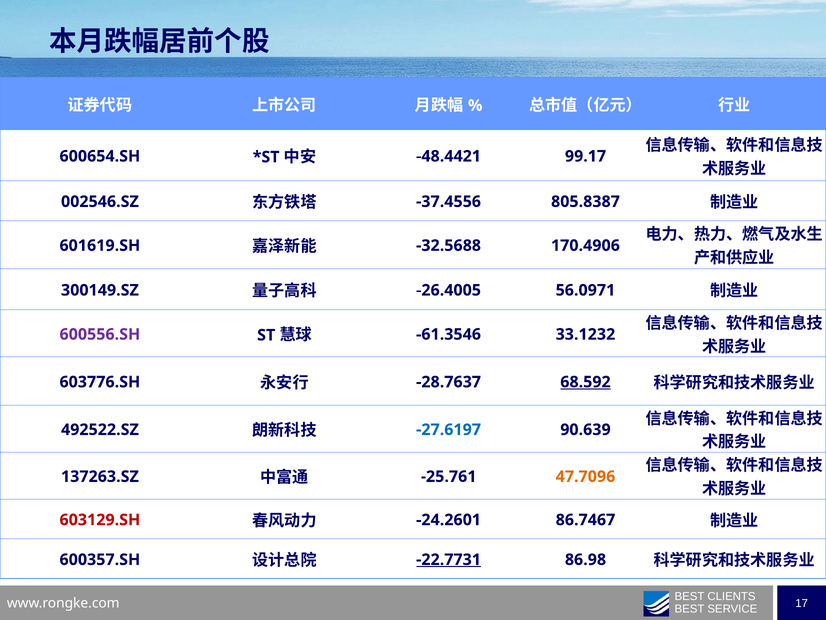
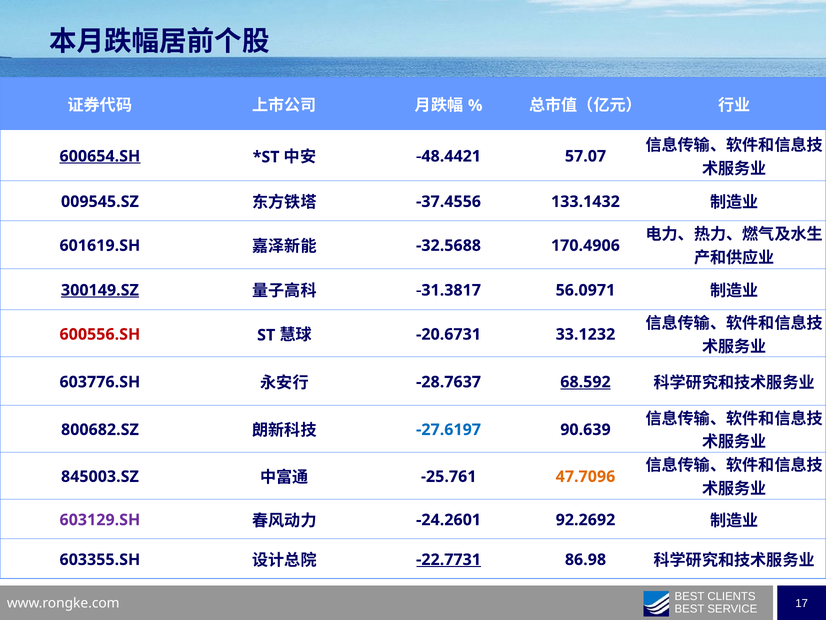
600654.SH underline: none -> present (100, 156)
99.17: 99.17 -> 57.07 (586, 156)
002546.SZ: 002546.SZ -> 009545.SZ (100, 201)
805.8387: 805.8387 -> 133.1432 (585, 201)
300149.SZ underline: none -> present (100, 290)
-26.4005: -26.4005 -> -31.3817 (449, 290)
600556.SH colour: purple -> red (100, 334)
-61.3546: -61.3546 -> -20.6731 (449, 334)
492522.SZ: 492522.SZ -> 800682.SZ (100, 429)
137263.SZ: 137263.SZ -> 845003.SZ (100, 476)
603129.SH colour: red -> purple (100, 520)
86.7467: 86.7467 -> 92.2692 (585, 520)
600357.SH: 600357.SH -> 603355.SH (100, 559)
